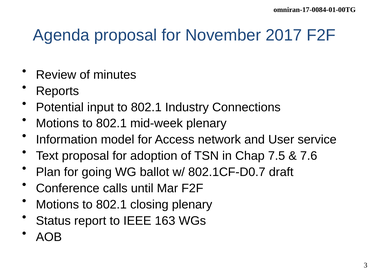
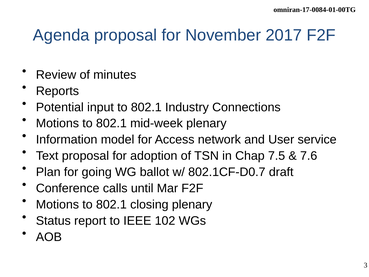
163: 163 -> 102 (165, 221)
